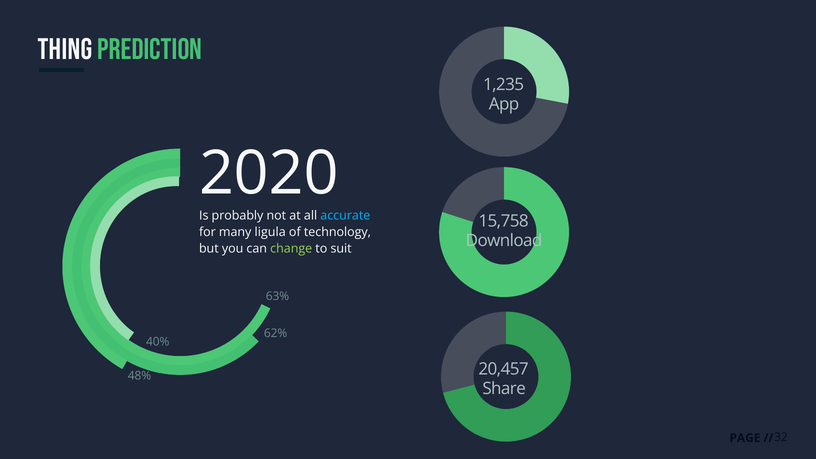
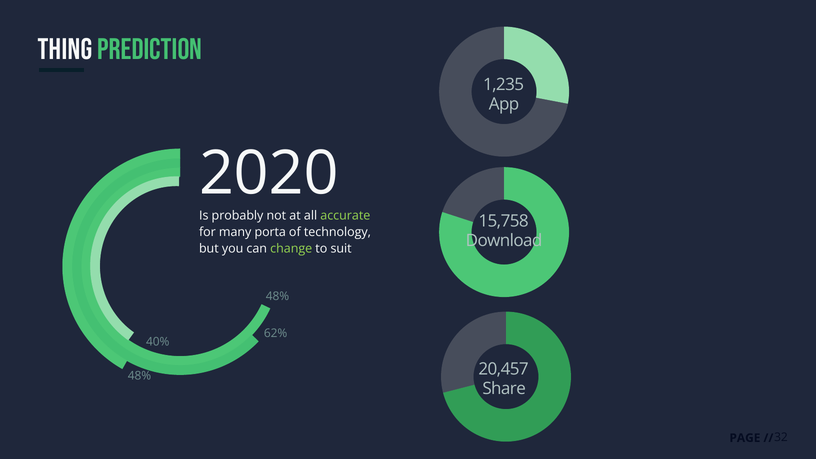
accurate colour: light blue -> light green (345, 216)
ligula: ligula -> porta (270, 232)
63%: 63% -> 48% (277, 296)
